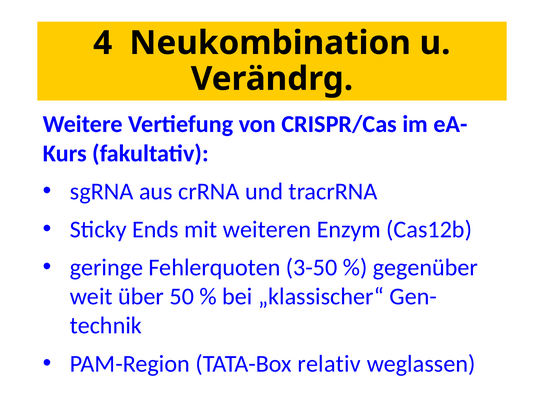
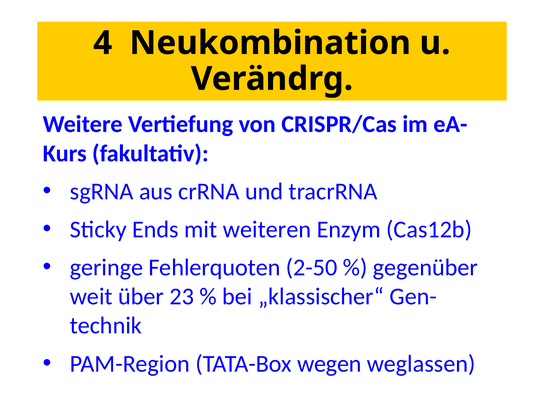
3-50: 3-50 -> 2-50 (312, 268)
50: 50 -> 23 (182, 297)
relativ: relativ -> wegen (329, 364)
